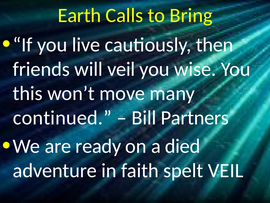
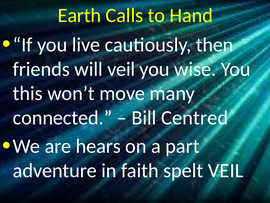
Bring: Bring -> Hand (191, 15)
continued: continued -> connected (63, 118)
Partners: Partners -> Centred (195, 118)
ready: ready -> hears (98, 146)
died: died -> part (182, 146)
